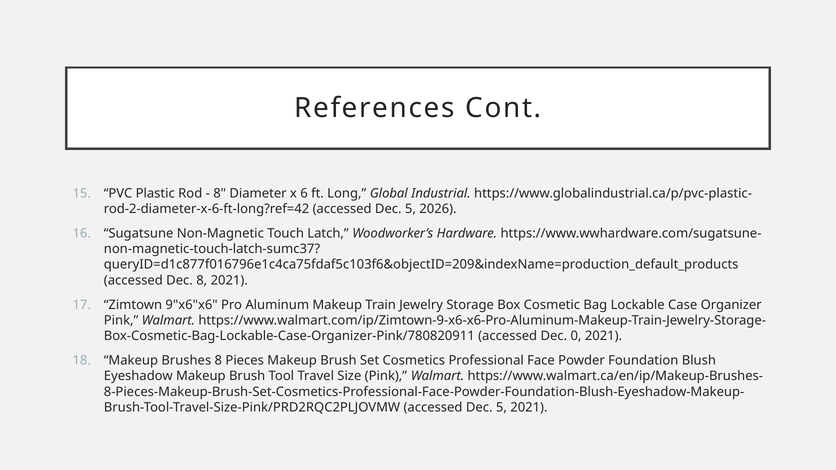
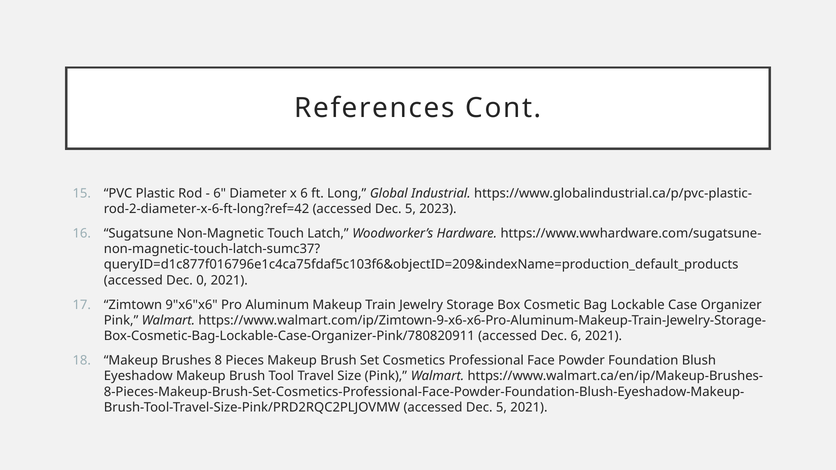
8: 8 -> 6 (220, 193)
2026: 2026 -> 2023 (438, 209)
Dec 8: 8 -> 0 (202, 280)
Dec 0: 0 -> 6 (576, 336)
